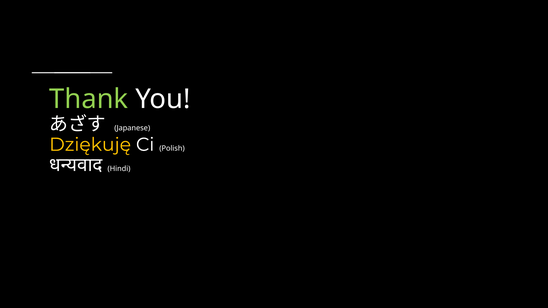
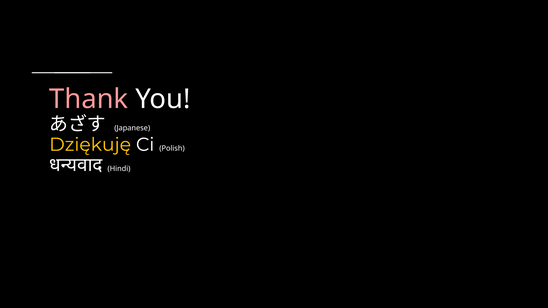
Thank colour: light green -> pink (89, 99)
